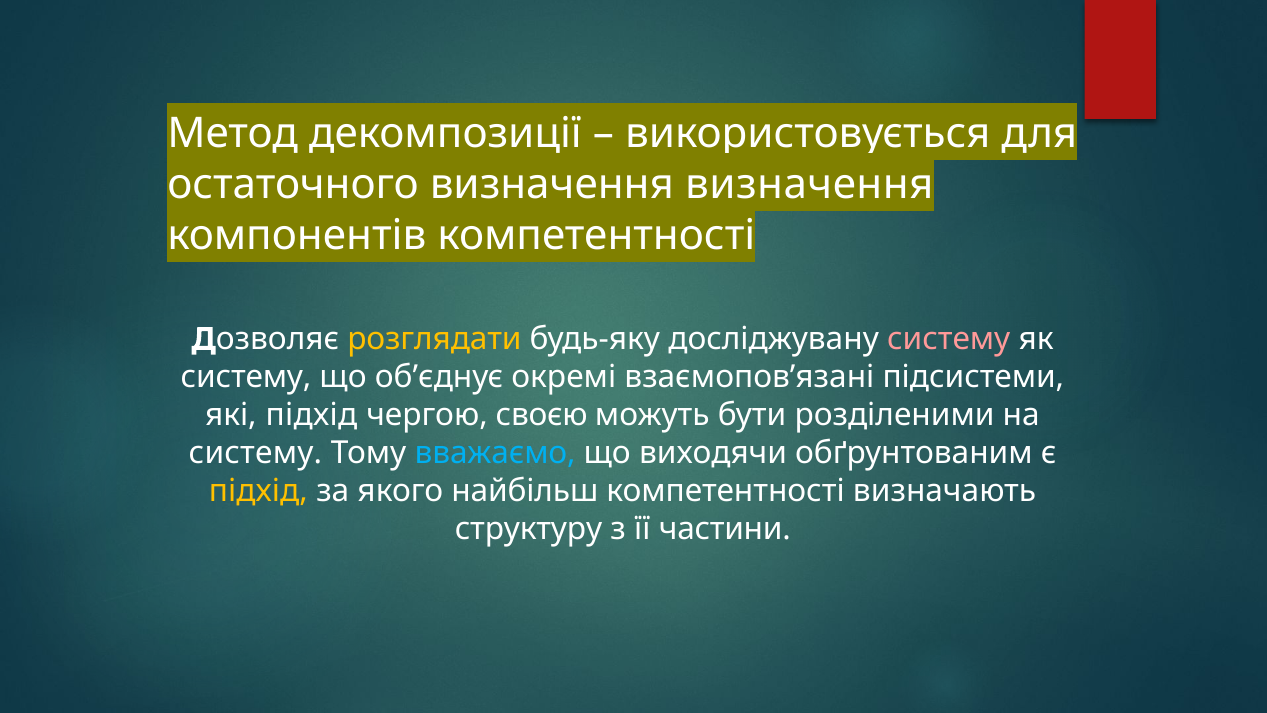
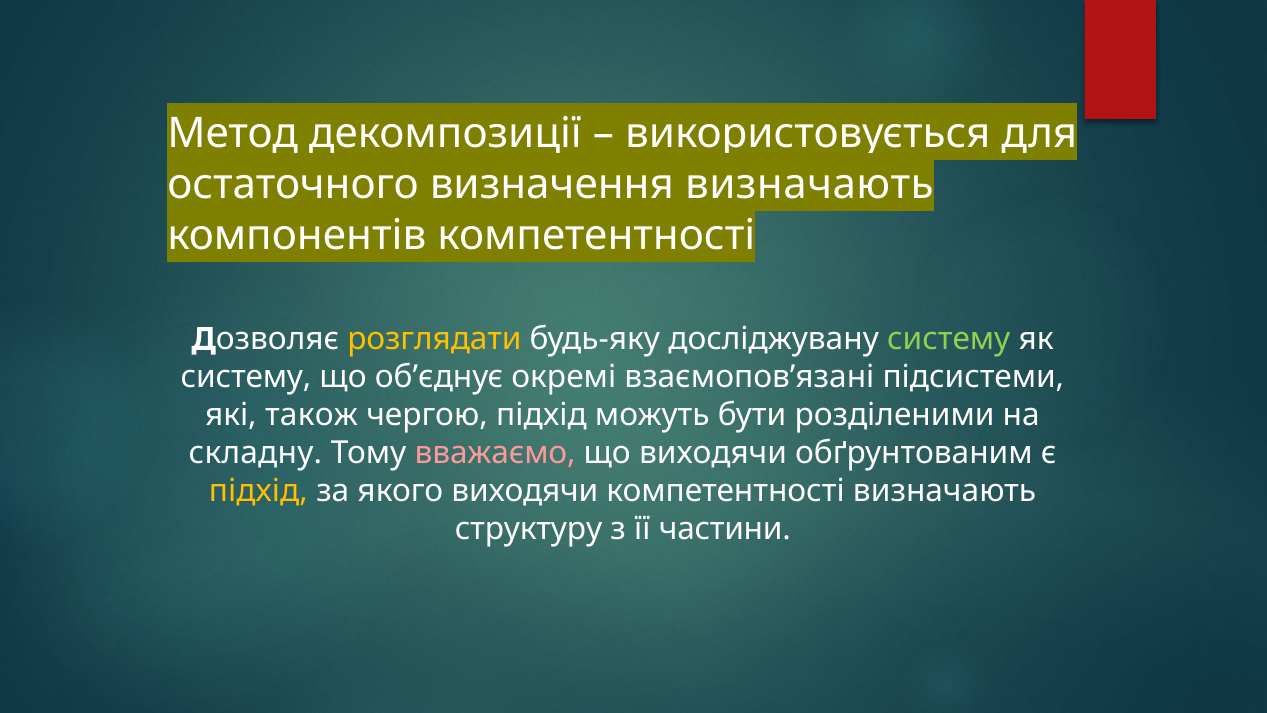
визначення: визначення -> визначають (809, 185)
систему colour: pink -> light green (949, 339)
які підхід: підхід -> також (311, 415)
чергою своєю: своєю -> підхід (541, 415)
систему: систему -> складну (255, 453)
вважаємо colour: light blue -> pink (495, 453)
якого найбільш: найбільш -> виходячи (525, 491)
